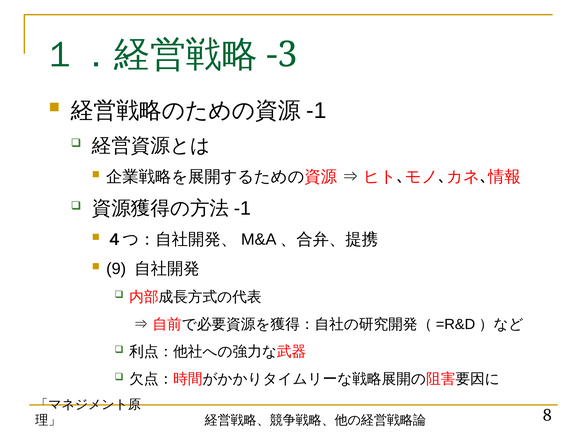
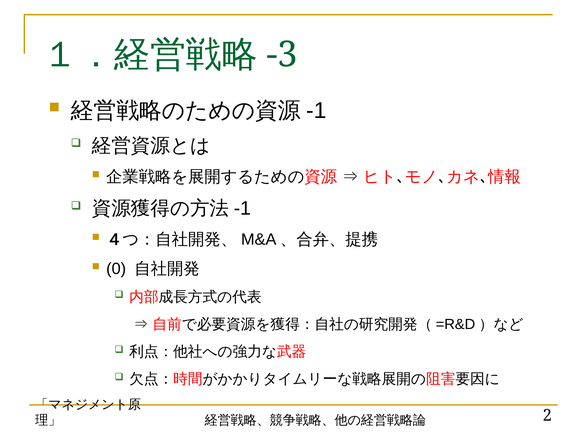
9: 9 -> 0 (116, 269)
8: 8 -> 2 (547, 416)
